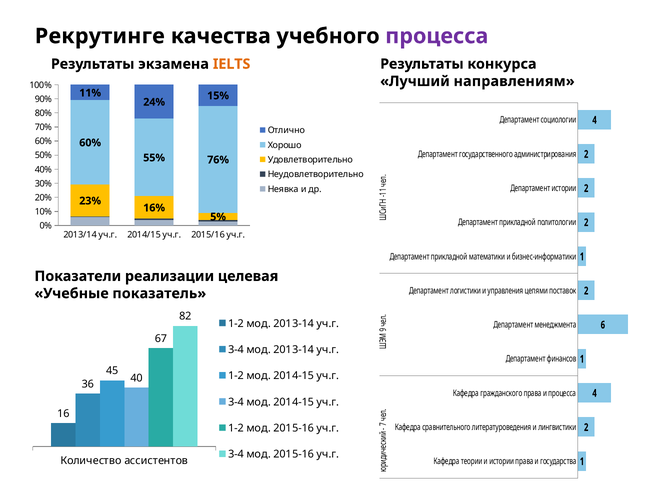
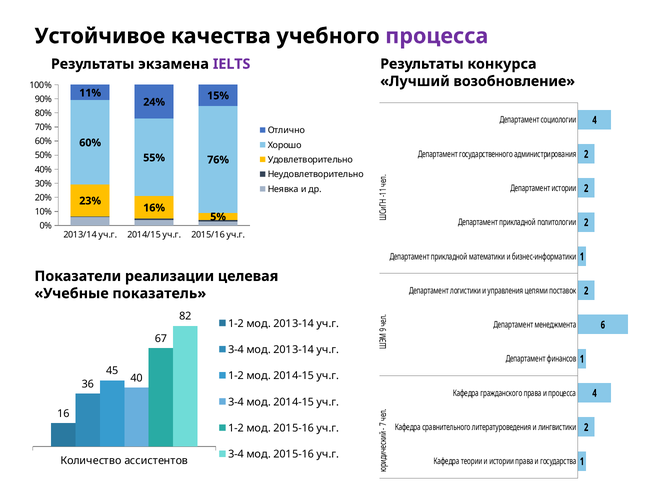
Рекрутинге: Рекрутинге -> Устойчивое (100, 36)
IELTS colour: orange -> purple (232, 64)
направлениям: направлениям -> возобновление (514, 81)
